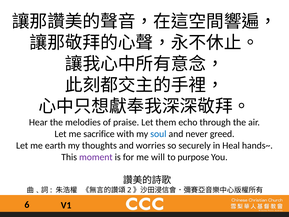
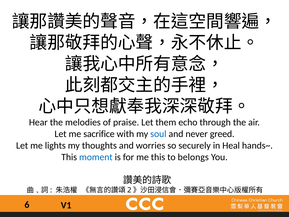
earth: earth -> lights (55, 145)
moment colour: purple -> blue (96, 157)
me will: will -> this (158, 157)
purpose: purpose -> belongs (193, 157)
